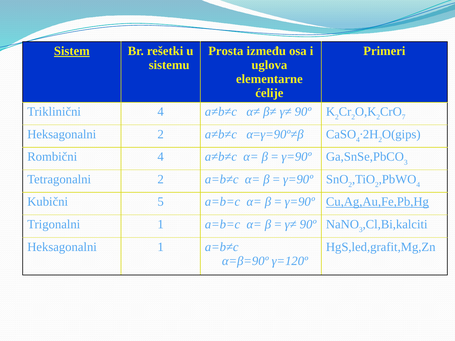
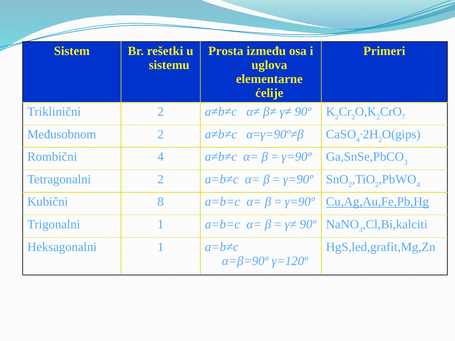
Sistem underline: present -> none (72, 51)
Triklinični 4: 4 -> 2 (161, 112)
Heksagonalni: Heksagonalni -> Međusobnom (62, 134)
5: 5 -> 8 (161, 202)
